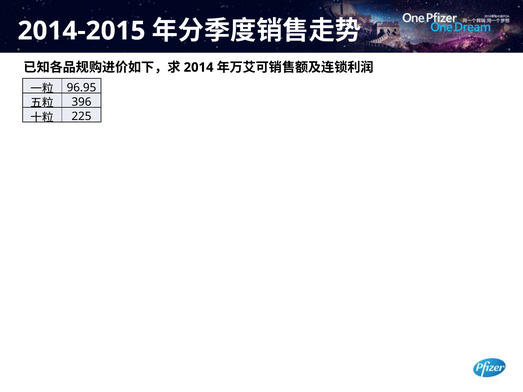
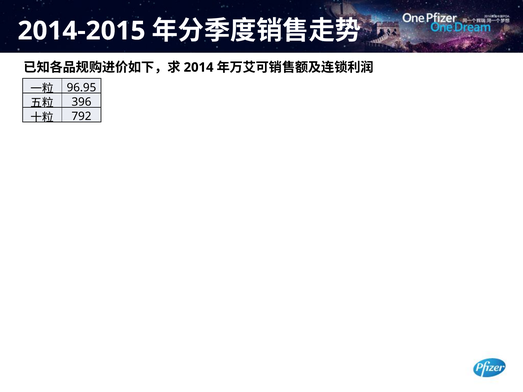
225: 225 -> 792 (81, 117)
